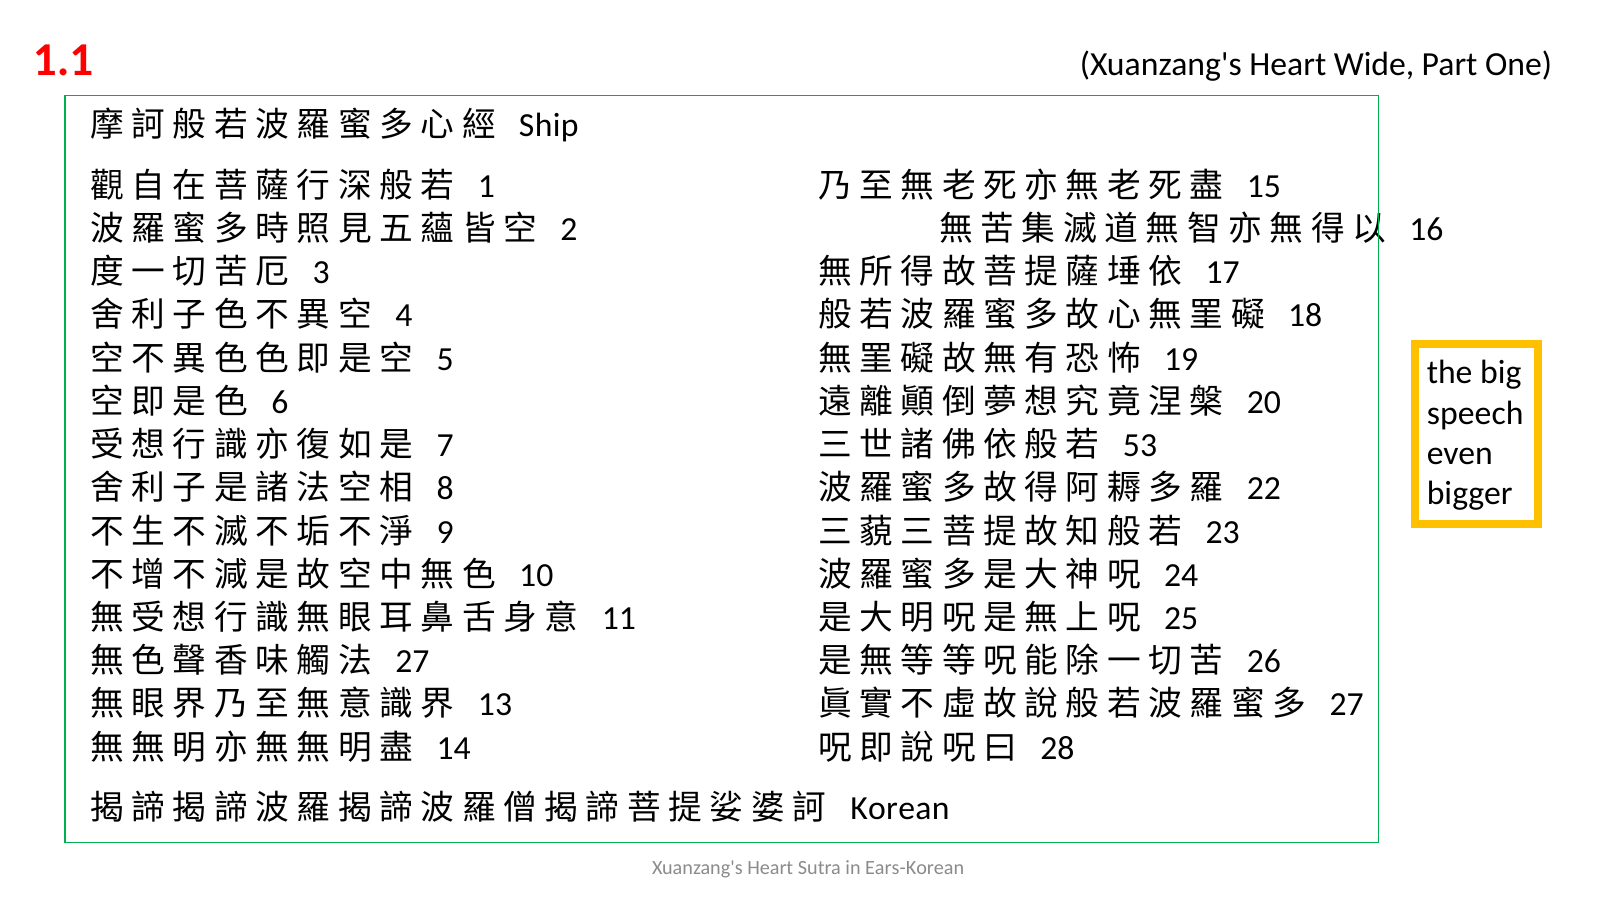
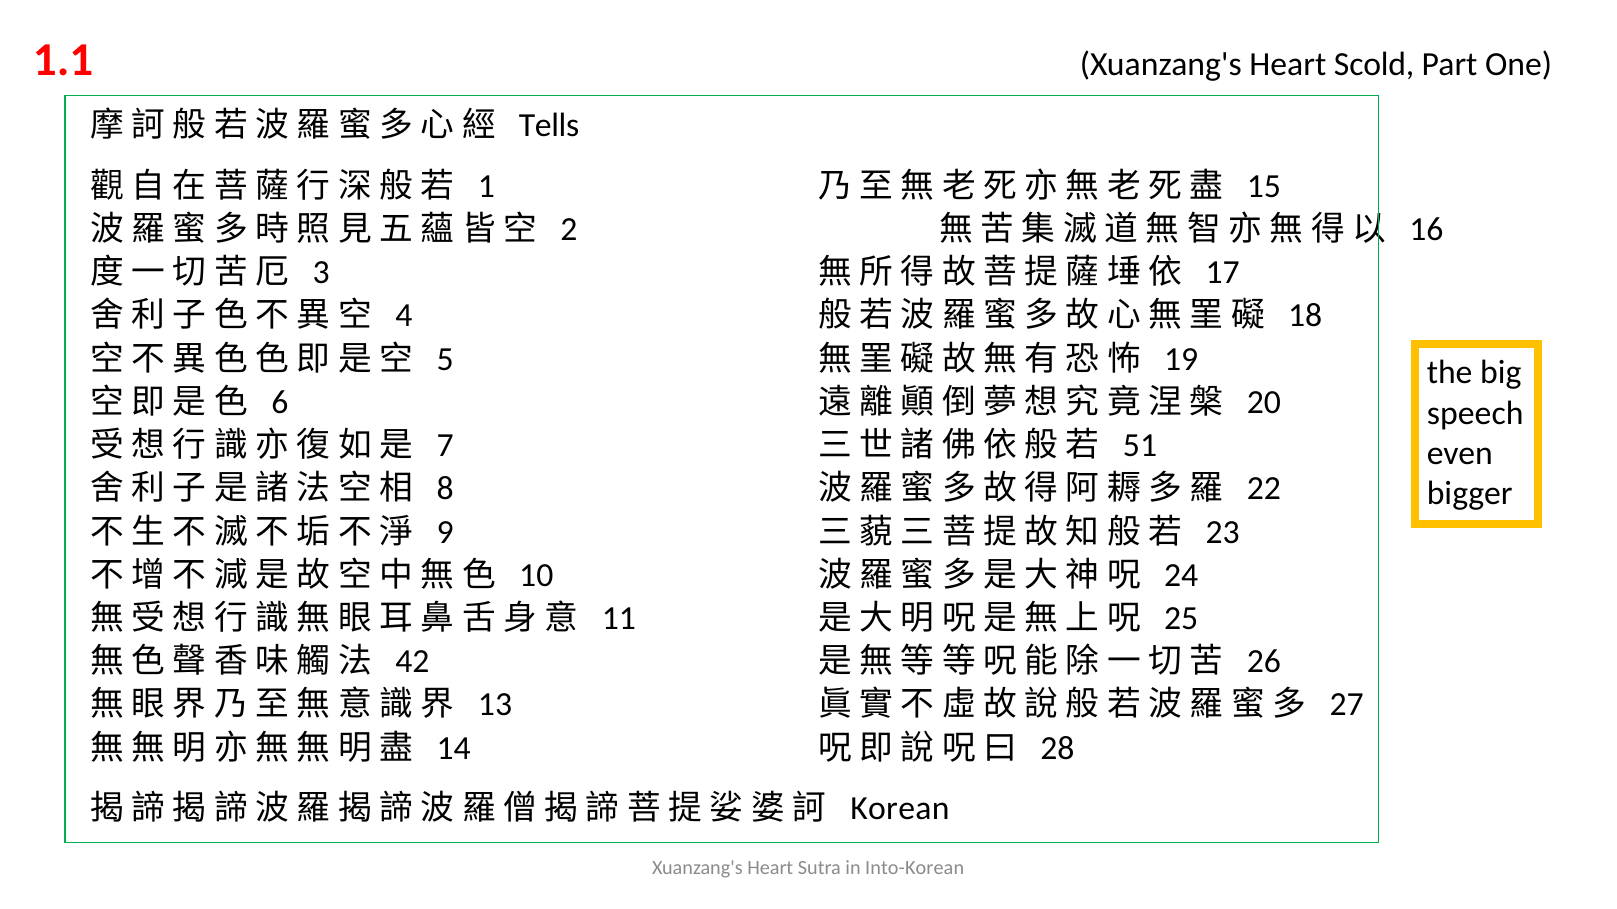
Wide: Wide -> Scold (1374, 64)
Ship: Ship -> Tells (549, 126)
53: 53 -> 51 (1140, 446)
27: 27 -> 42 (412, 662)
Ears-Korean: Ears-Korean -> Into-Korean (915, 868)
